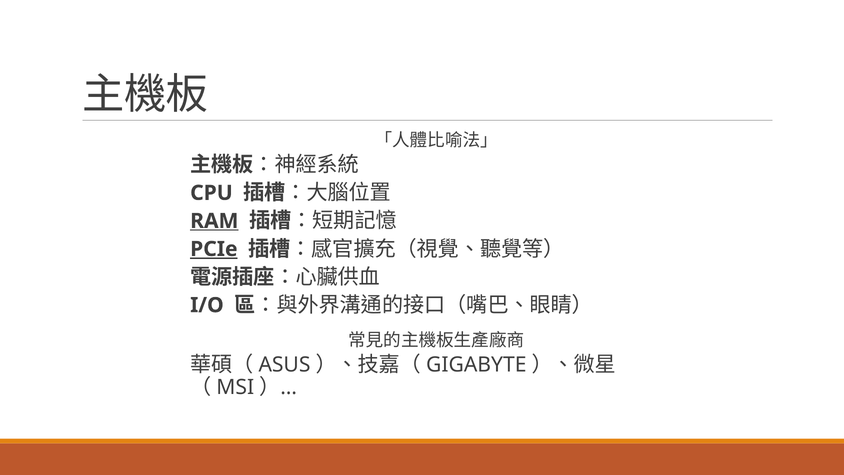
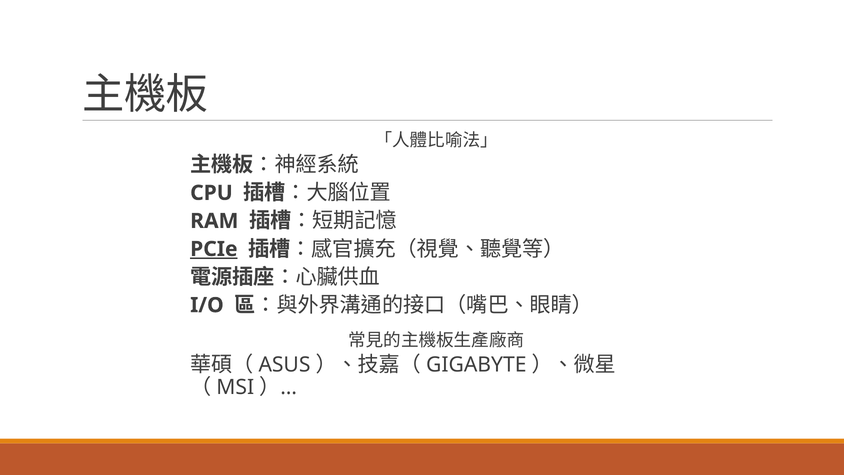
RAM underline: present -> none (214, 221)
